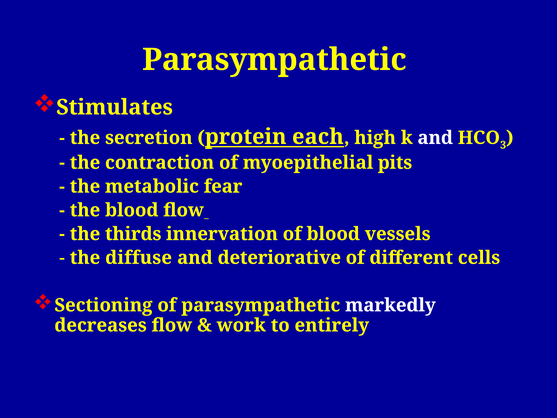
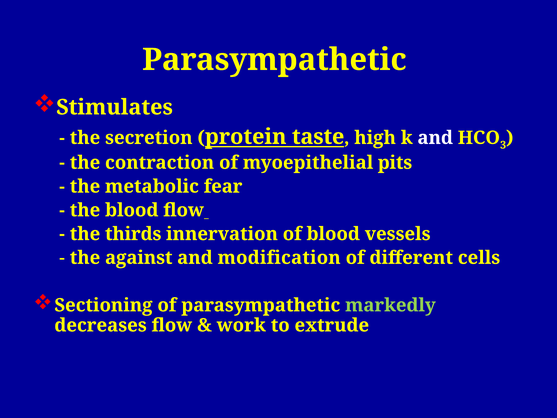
each: each -> taste (318, 137)
diffuse: diffuse -> against (139, 258)
deteriorative: deteriorative -> modification (279, 258)
markedly colour: white -> light green (390, 305)
entirely: entirely -> extrude (332, 325)
